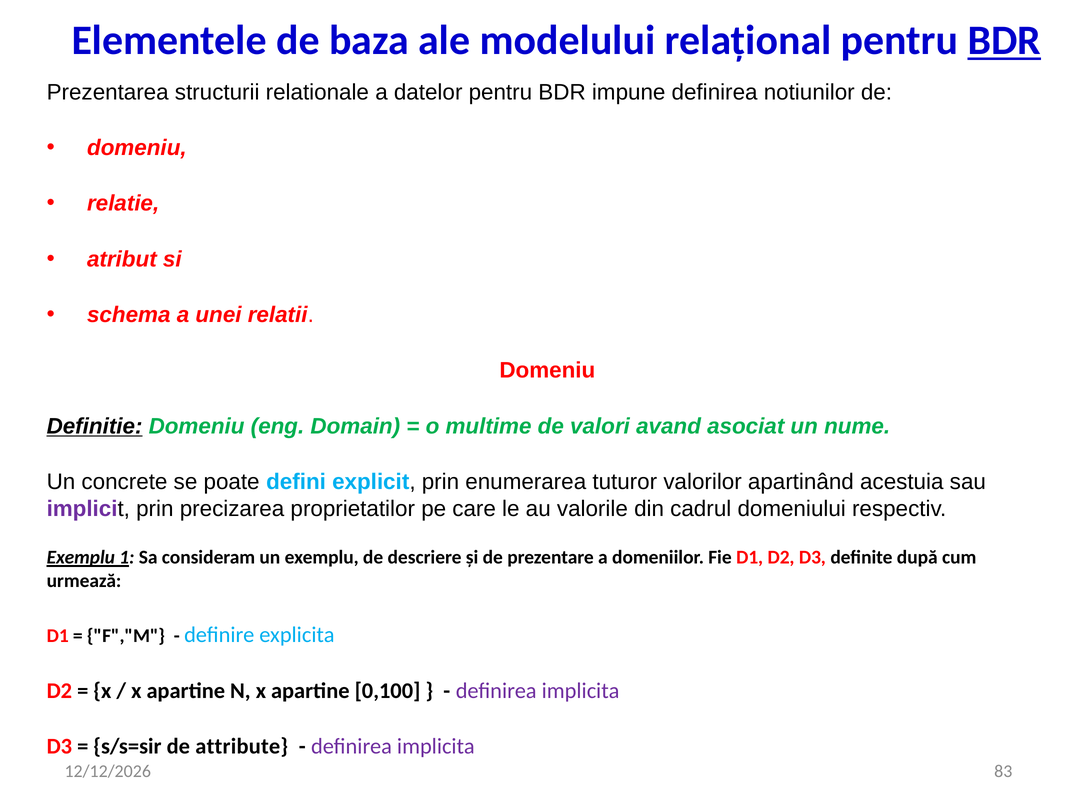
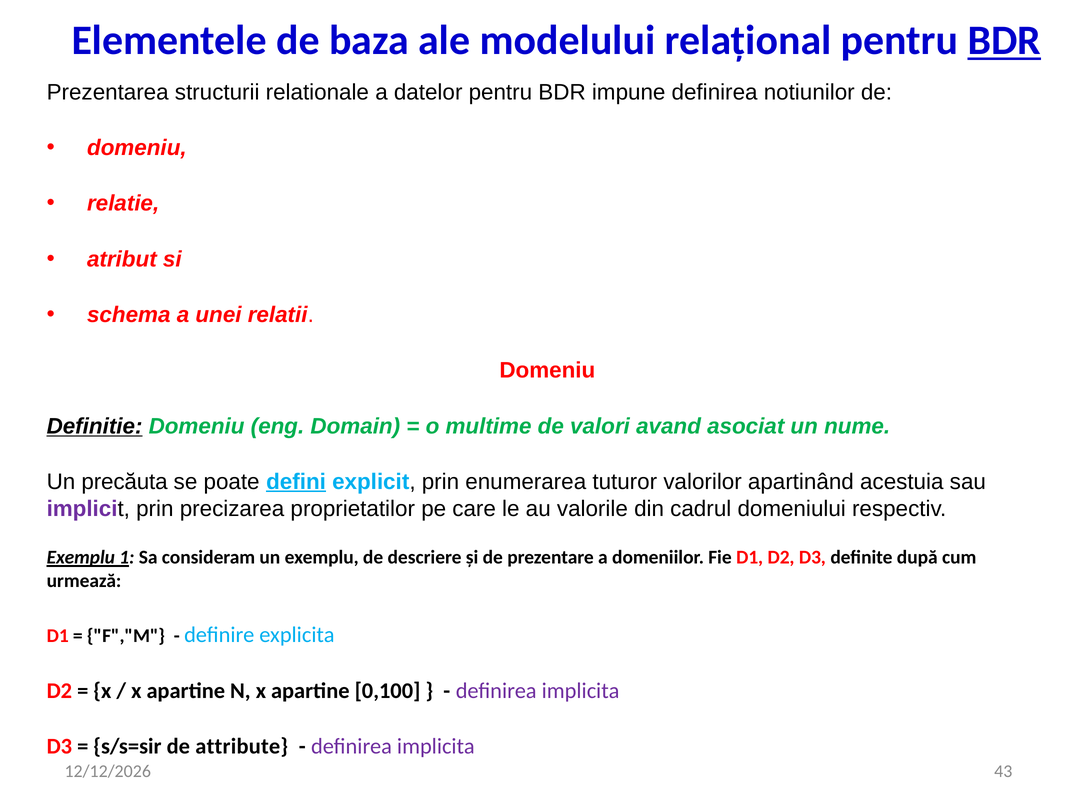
concrete: concrete -> precăuta (125, 482)
defini underline: none -> present (296, 482)
83: 83 -> 43 (1003, 771)
